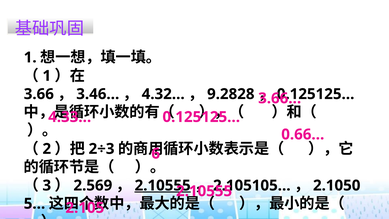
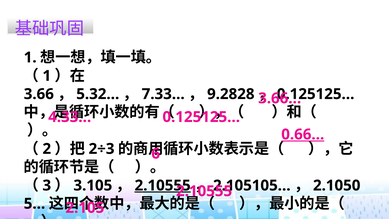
3.46…: 3.46… -> 5.32… (98, 94)
4.32…: 4.32… -> 7.33… (163, 94)
0.66… underline: none -> present (303, 134)
2.569: 2.569 -> 3.105 (93, 185)
